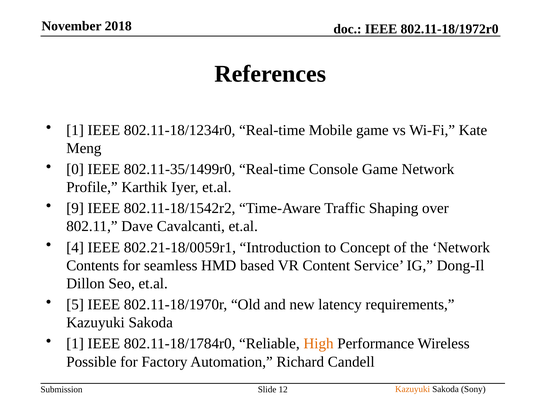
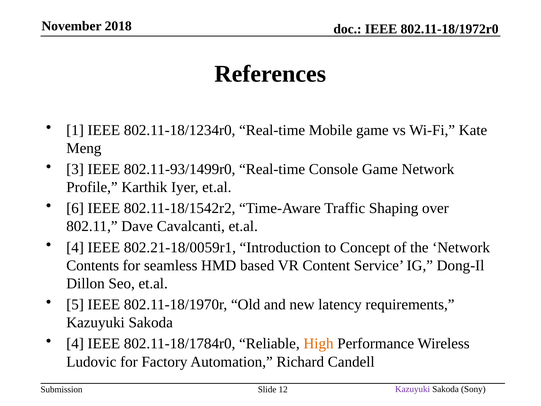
0: 0 -> 3 (75, 169)
802.11-35/1499r0: 802.11-35/1499r0 -> 802.11-93/1499r0 (180, 169)
9: 9 -> 6 (75, 208)
1: 1 -> 4 (75, 343)
Possible: Possible -> Ludovic (91, 362)
Kazuyuki colour: orange -> purple (413, 389)
